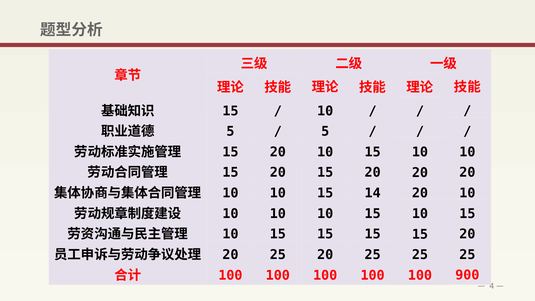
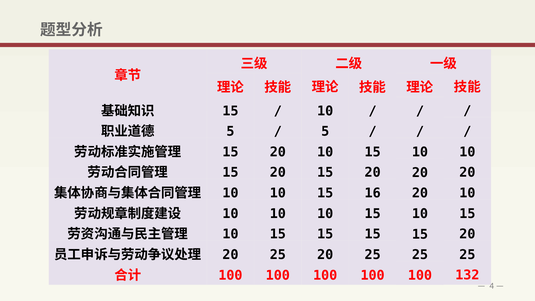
14: 14 -> 16 (373, 193)
900: 900 -> 132 (467, 275)
